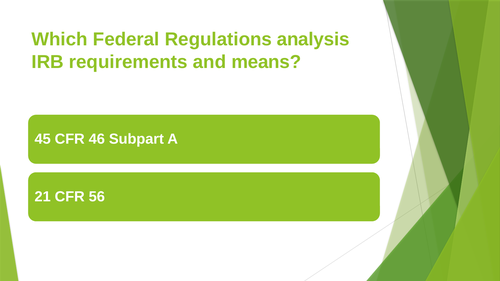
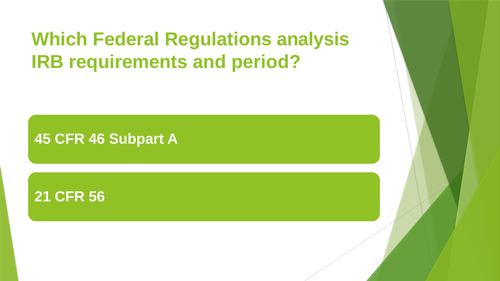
means: means -> period (266, 62)
